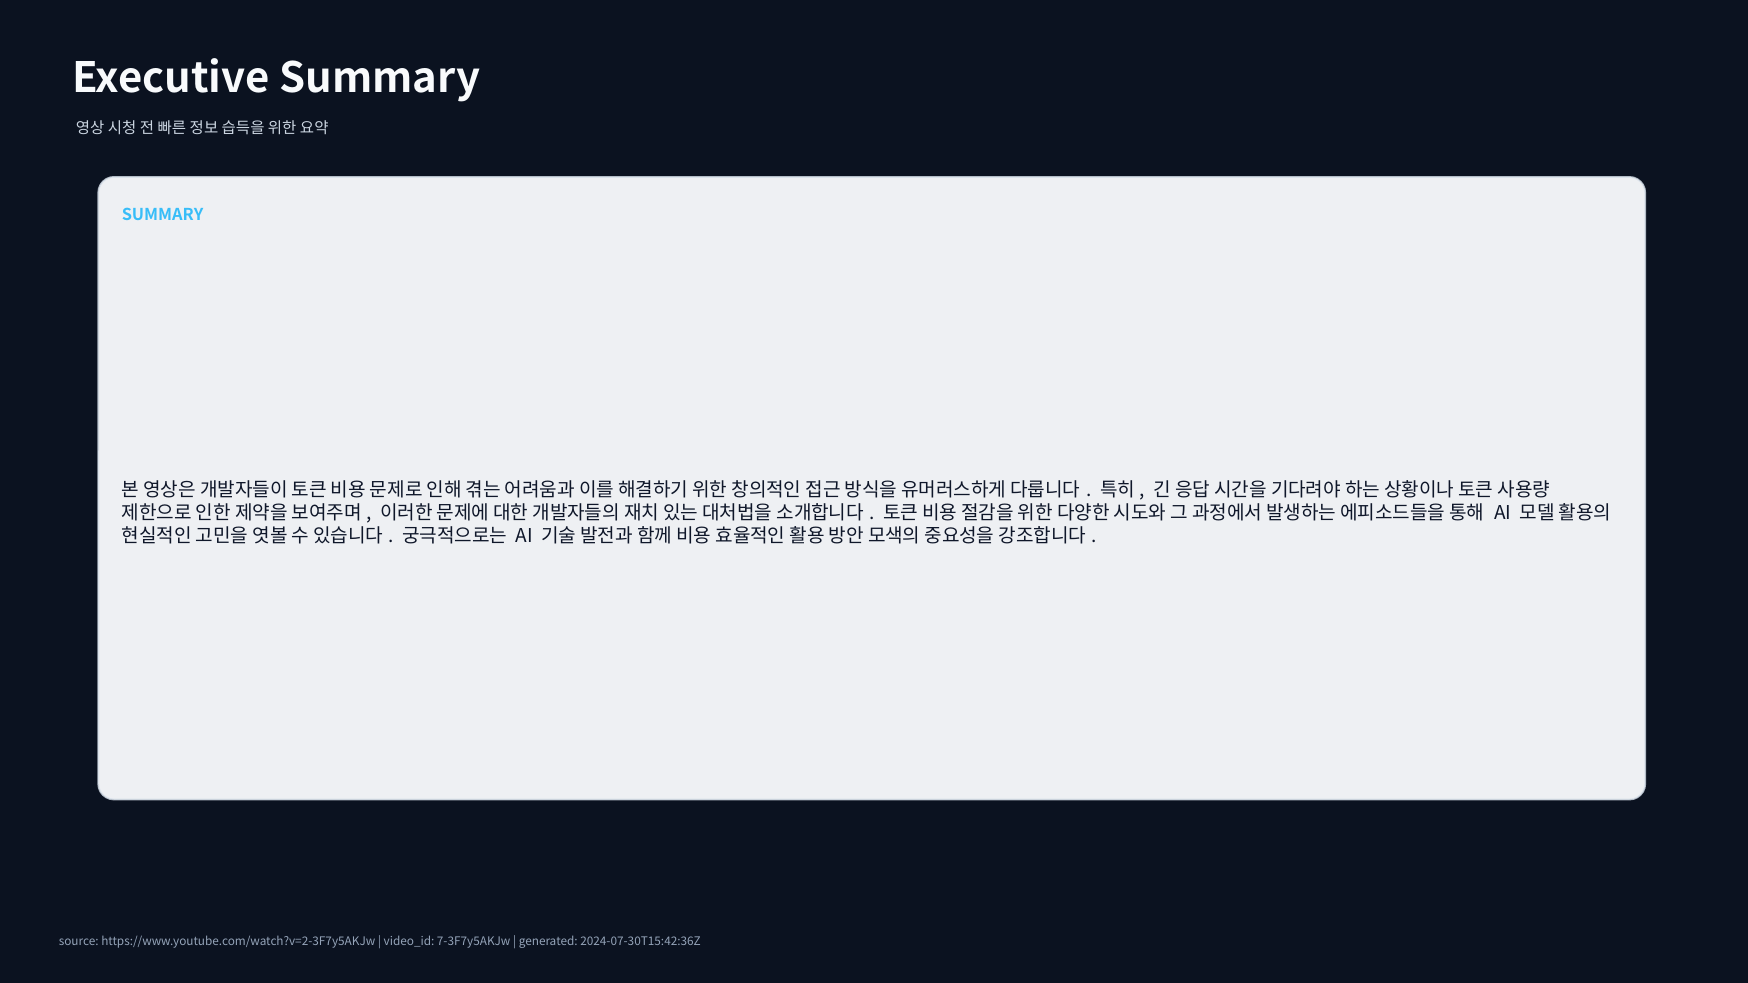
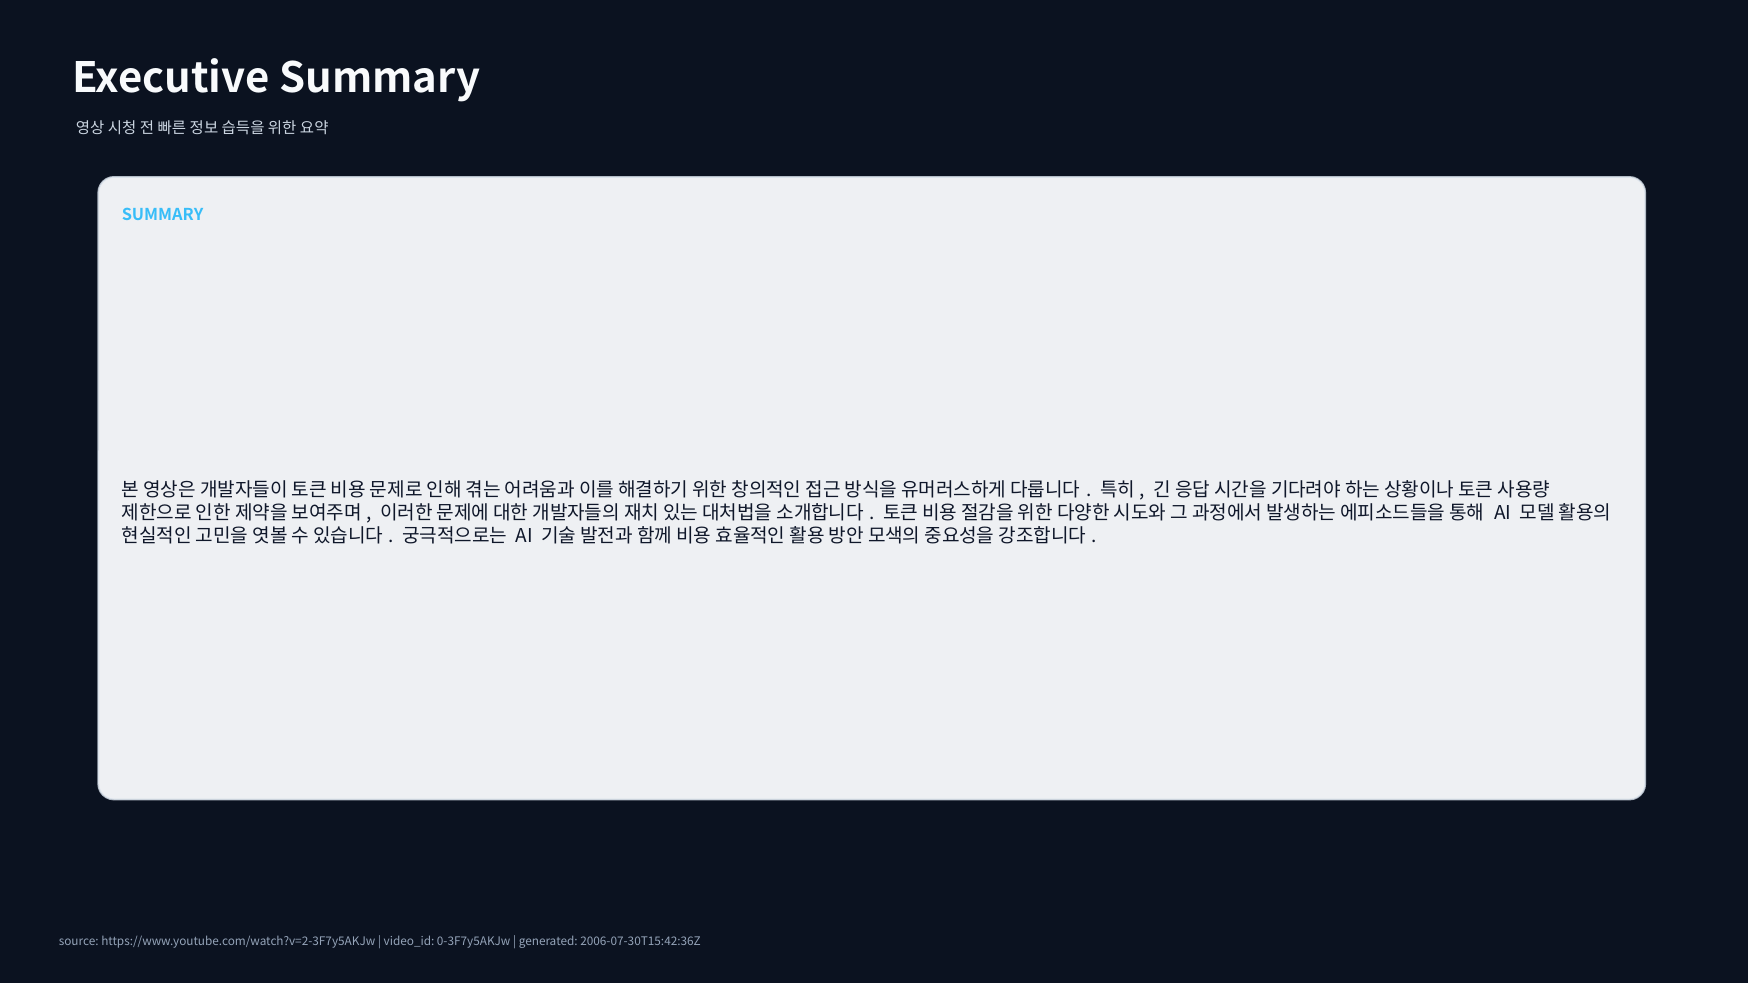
7-3F7y5AKJw: 7-3F7y5AKJw -> 0-3F7y5AKJw (474, 941)
2024-07-30T15:42:36Z: 2024-07-30T15:42:36Z -> 2006-07-30T15:42:36Z (641, 941)
